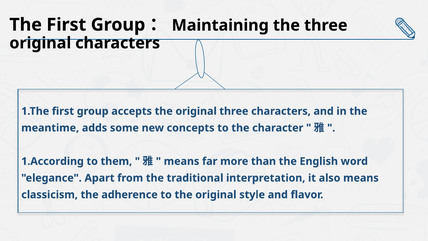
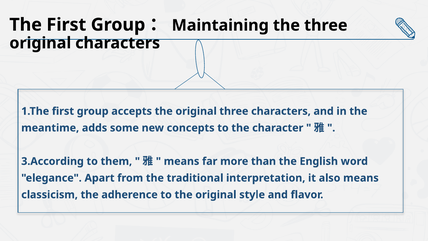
1.According: 1.According -> 3.According (53, 161)
